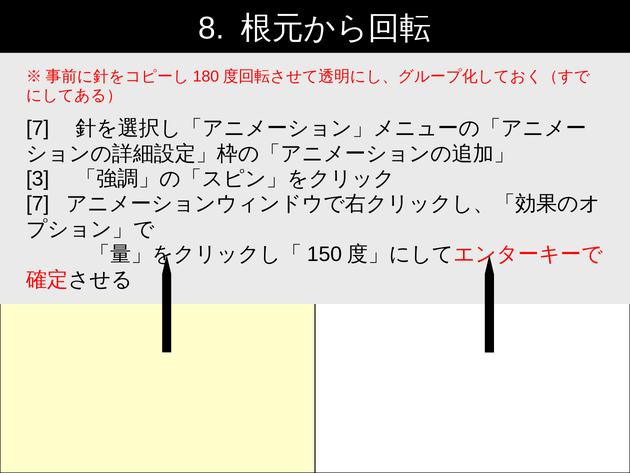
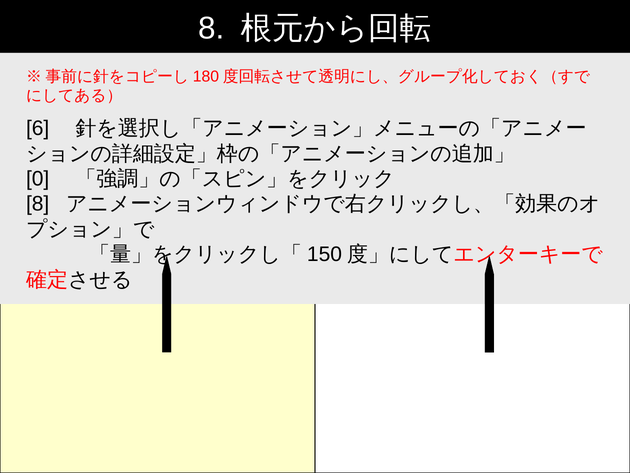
7: 7 -> 6 (38, 128)
3: 3 -> 0 (38, 179)
7: 7 -> 8 (38, 204)
